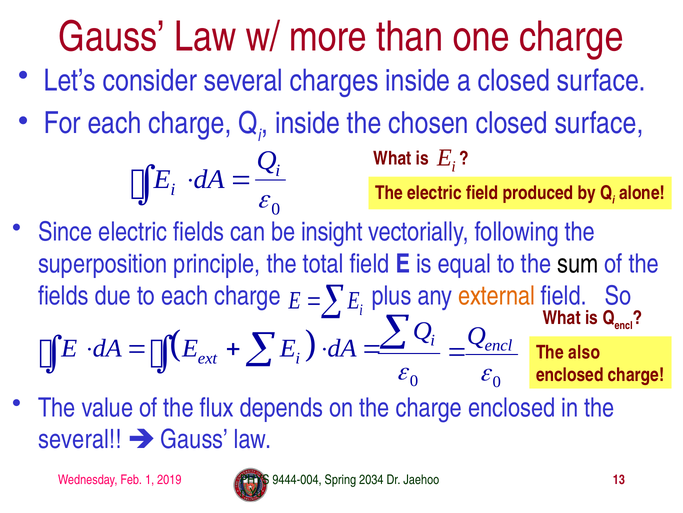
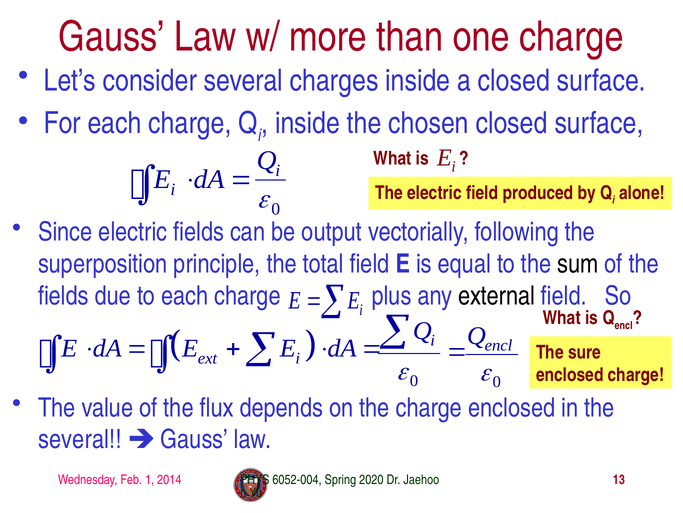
insight: insight -> output (332, 232)
external colour: orange -> black (497, 296)
also: also -> sure (584, 352)
2019: 2019 -> 2014 (169, 479)
9444-004: 9444-004 -> 6052-004 (297, 479)
2034: 2034 -> 2020 (371, 479)
